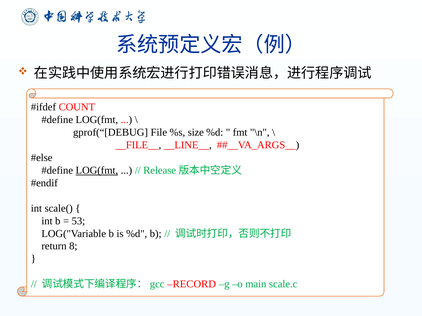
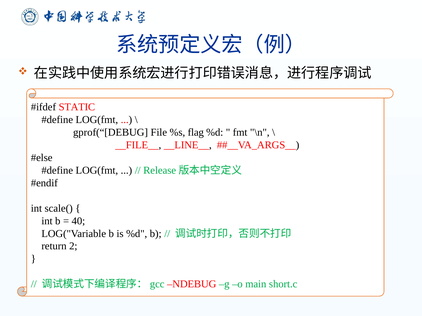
COUNT: COUNT -> STATIC (77, 107)
size: size -> flag (196, 133)
LOG(fmt underline: present -> none (97, 171)
53: 53 -> 40 (78, 221)
8: 8 -> 2 (73, 247)
RECORD: RECORD -> NDEBUG (192, 285)
scale.c: scale.c -> short.c (283, 285)
